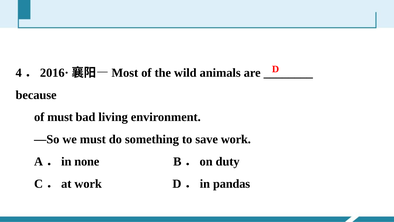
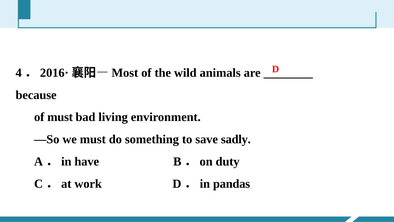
save work: work -> sadly (236, 139)
none: none -> have (87, 161)
